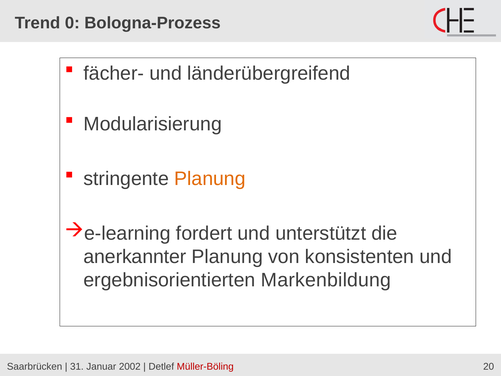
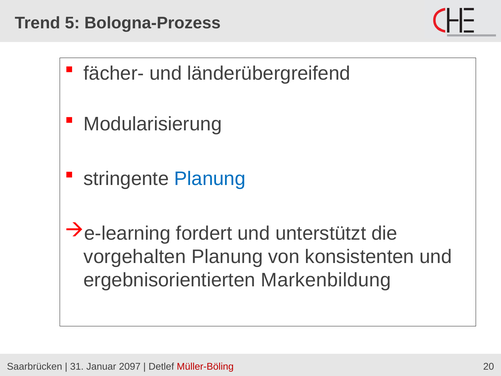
0: 0 -> 5 (72, 23)
Planung colour: orange -> blue (210, 179)
anerkannter: anerkannter -> vorgehalten (135, 257)
2002: 2002 -> 2097 (130, 367)
